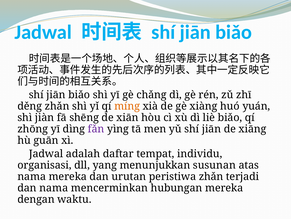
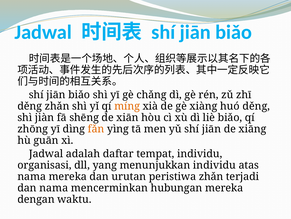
huó yuán: yuán -> děng (256, 106)
fǎn colour: purple -> orange (96, 129)
menunjukkan susunan: susunan -> individu (214, 165)
